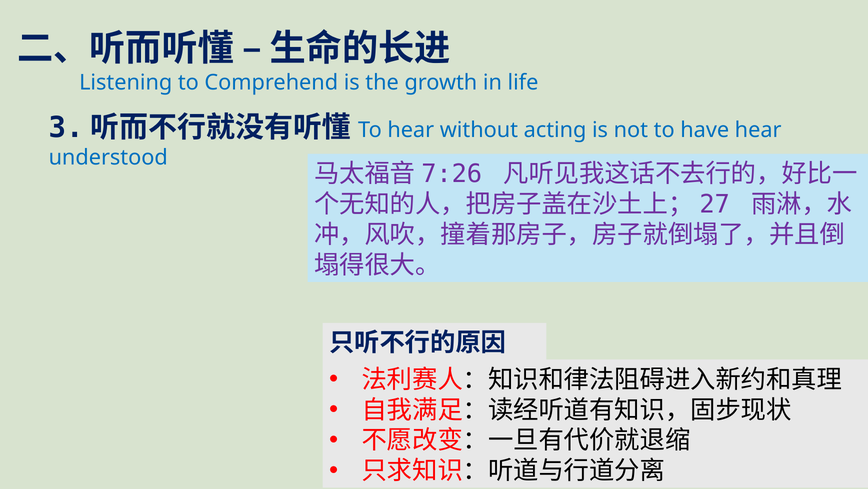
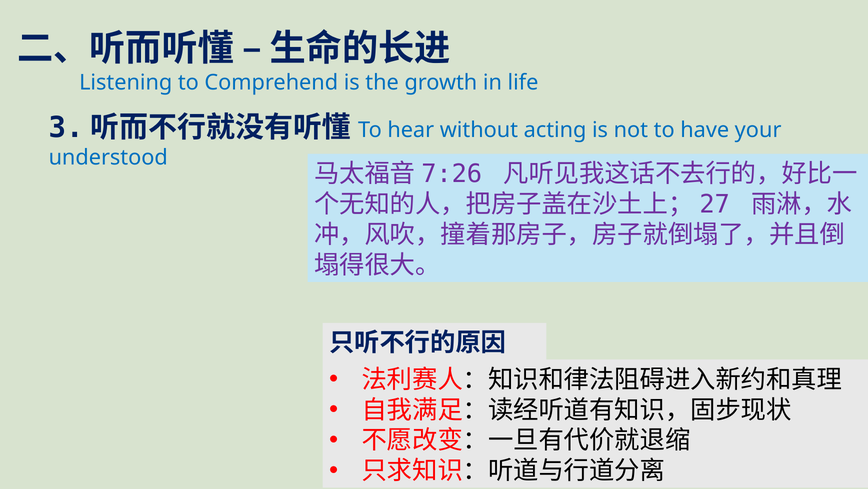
have hear: hear -> your (758, 130)
